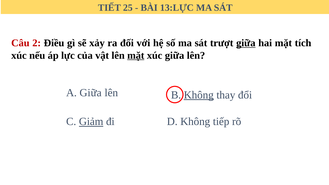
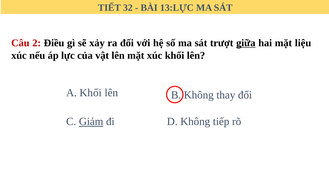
25: 25 -> 32 (128, 8)
tích: tích -> liệu (303, 43)
mặt underline: present -> none (136, 55)
xúc giữa: giữa -> khối (175, 55)
A Giữa: Giữa -> Khối (91, 93)
Không underline: present -> none (199, 95)
